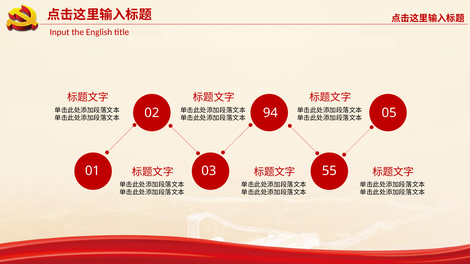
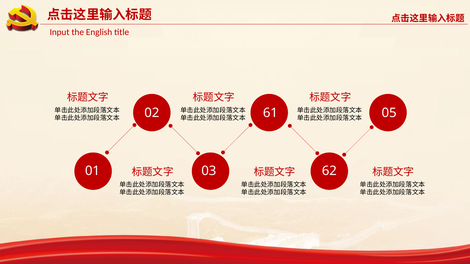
94: 94 -> 61 (270, 113)
55: 55 -> 62 (329, 171)
